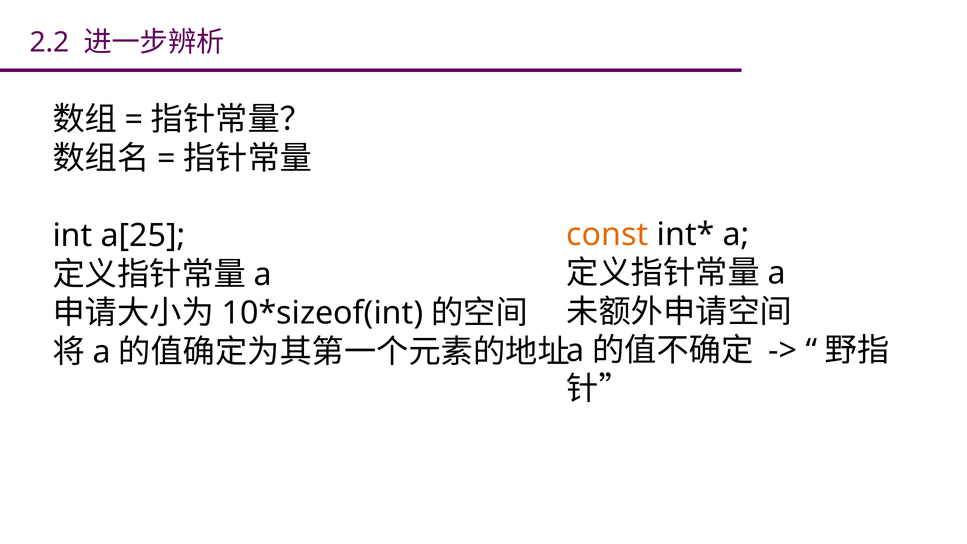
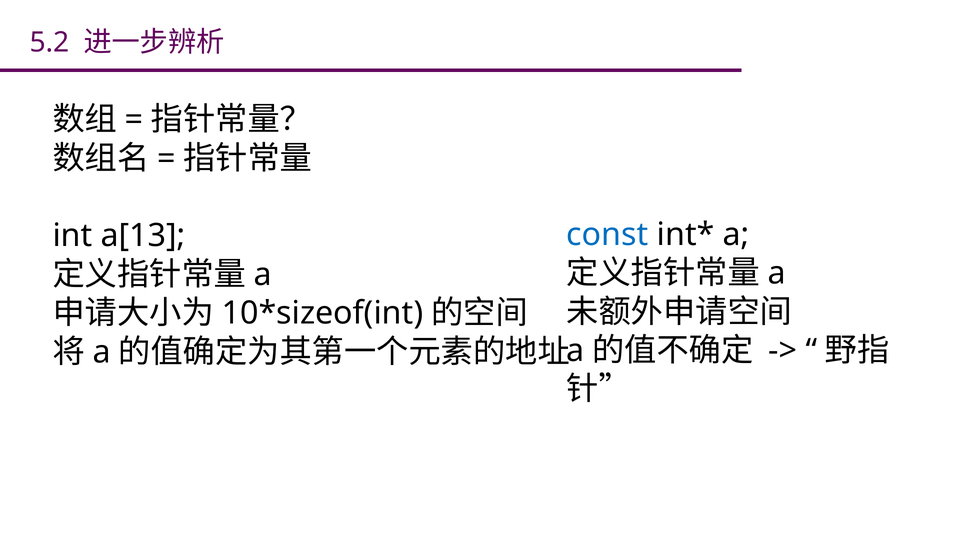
2.2: 2.2 -> 5.2 (50, 43)
const colour: orange -> blue (607, 234)
a[25: a[25 -> a[13 (143, 236)
